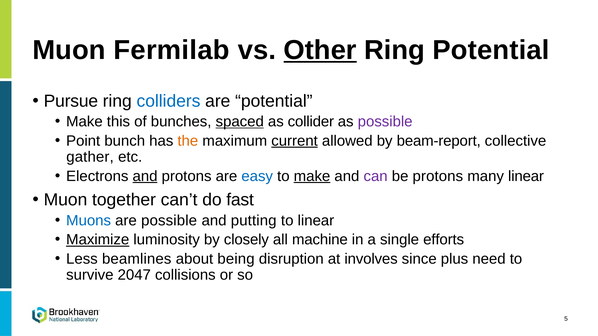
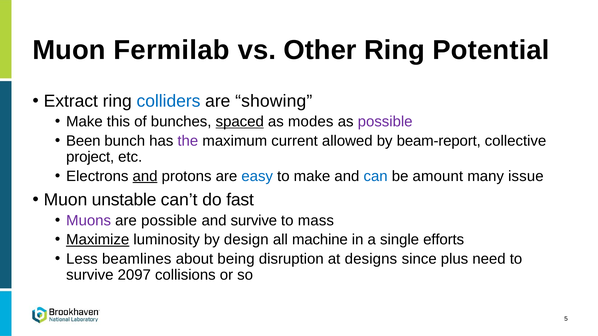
Other underline: present -> none (320, 50)
Pursue: Pursue -> Extract (71, 101)
are potential: potential -> showing (274, 101)
collider: collider -> modes (311, 122)
Point: Point -> Been (83, 141)
the colour: orange -> purple (188, 141)
current underline: present -> none (295, 141)
gather: gather -> project (90, 157)
make underline: present -> none (312, 176)
can colour: purple -> blue (376, 176)
be protons: protons -> amount (438, 176)
many linear: linear -> issue (526, 176)
together: together -> unstable (124, 200)
Muons colour: blue -> purple (89, 221)
and putting: putting -> survive (254, 221)
to linear: linear -> mass (316, 221)
closely: closely -> design (246, 240)
involves: involves -> designs (371, 259)
2047: 2047 -> 2097 (134, 275)
